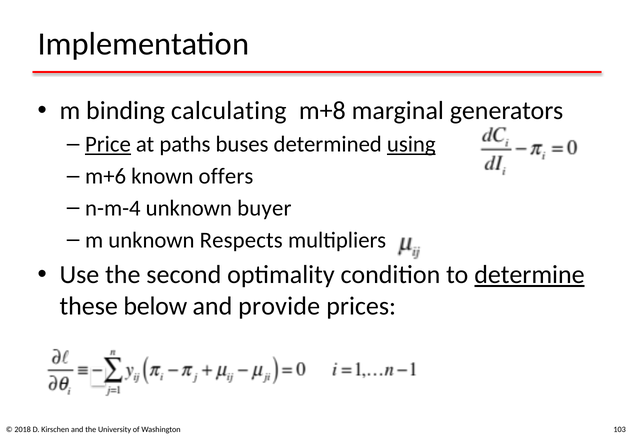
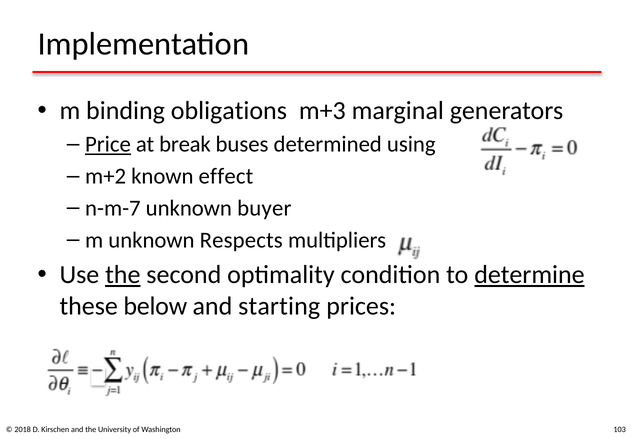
calculating: calculating -> obligations (229, 111)
m+8: m+8 -> m+3 (322, 111)
paths: paths -> break (185, 144)
using underline: present -> none (411, 144)
m+6: m+6 -> m+2 (106, 176)
offers: offers -> effect (226, 176)
n-m-4: n-m-4 -> n-m-7 (113, 208)
the underline: none -> present (123, 275)
provide: provide -> starting (279, 306)
